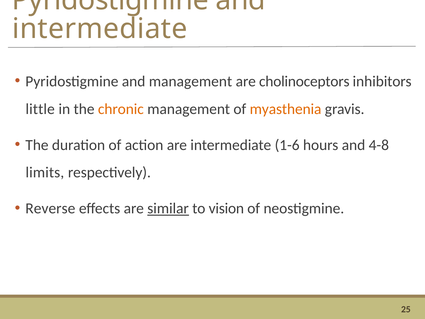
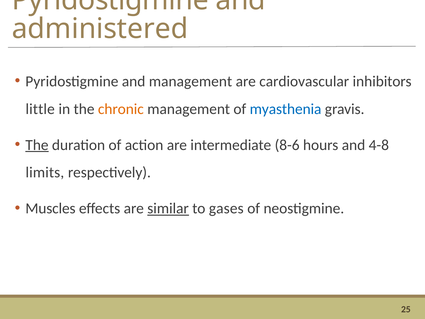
intermediate: intermediate -> administered (100, 29)
cholinoceptors: cholinoceptors -> cardiovascular (304, 81)
myasthenia colour: orange -> blue (286, 109)
The underline: none -> present (37, 145)
1-6: 1-6 -> 8-6 (287, 145)
Reverse: Reverse -> Muscles (50, 208)
vision: vision -> gases (226, 208)
